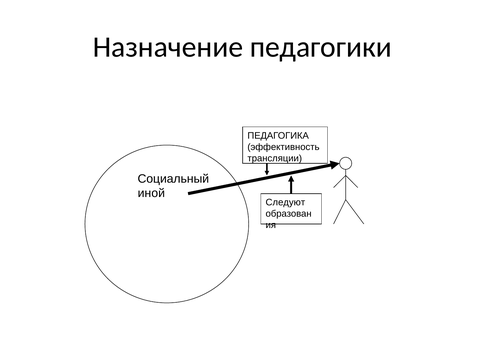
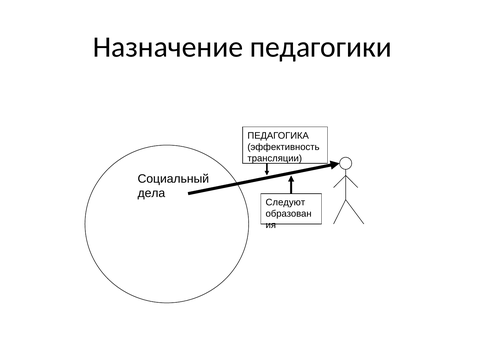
иной: иной -> дела (151, 193)
